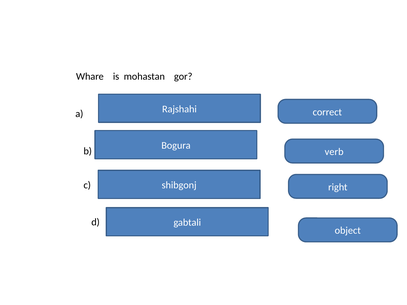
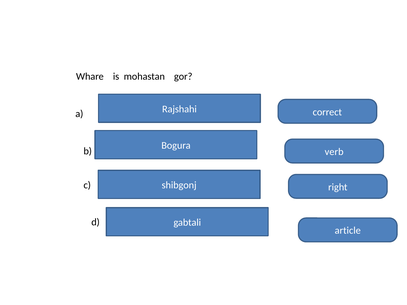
object: object -> article (348, 231)
